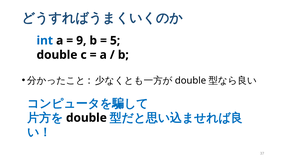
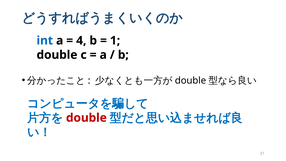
9: 9 -> 4 (81, 41)
5: 5 -> 1 (115, 41)
double colour: black -> red (86, 118)
